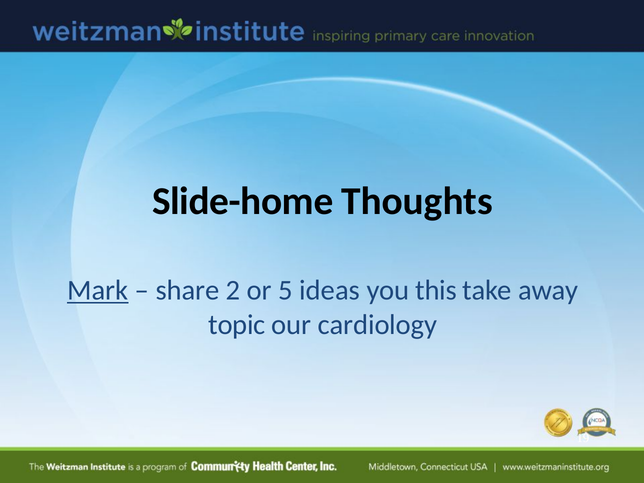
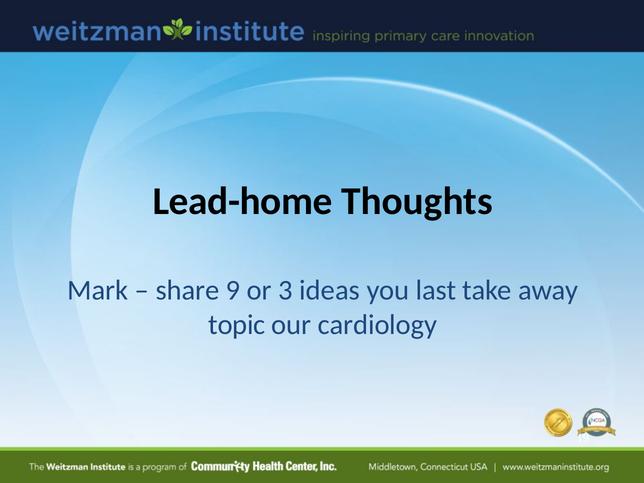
Slide-home: Slide-home -> Lead-home (243, 201)
Mark underline: present -> none (98, 290)
2: 2 -> 9 (233, 290)
5: 5 -> 3 (286, 290)
this: this -> last (436, 290)
